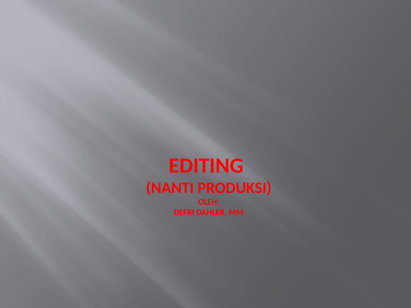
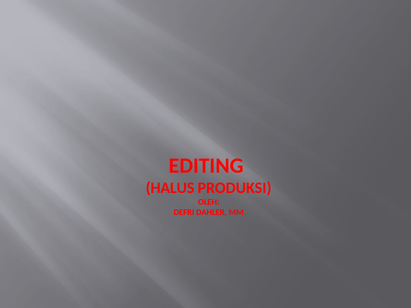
NANTI: NANTI -> HALUS (170, 188)
